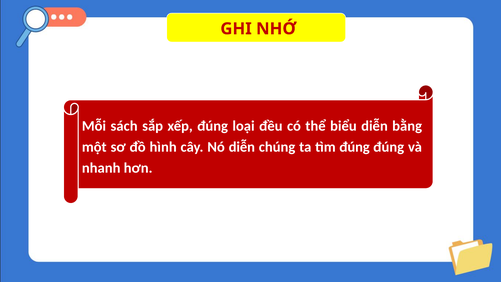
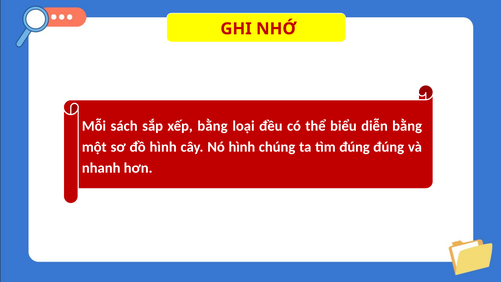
xếp đúng: đúng -> bằng (213, 126)
Nó diễn: diễn -> hình (242, 147)
